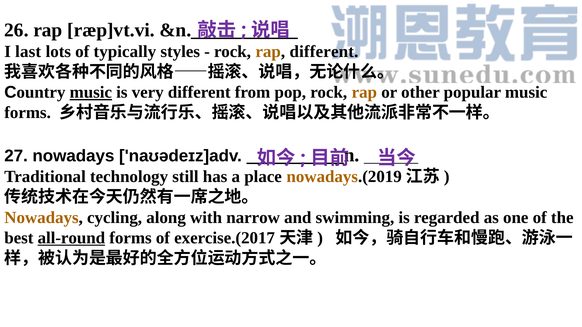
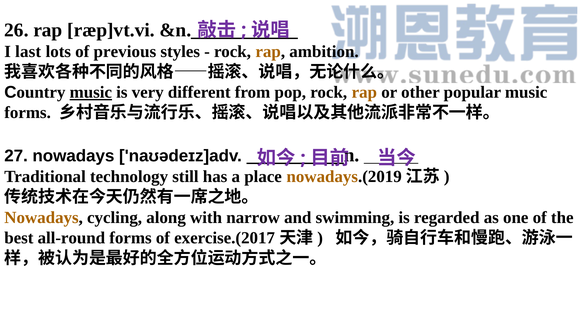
typically: typically -> previous (125, 52)
rap different: different -> ambition (324, 52)
all-round underline: present -> none (71, 238)
